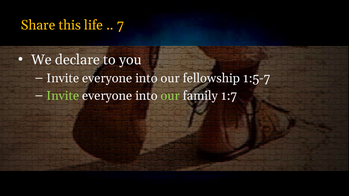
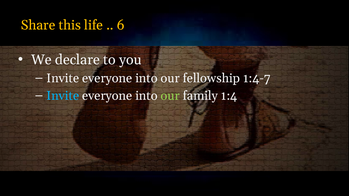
7: 7 -> 6 (121, 25)
1:5-7: 1:5-7 -> 1:4-7 (257, 78)
Invite colour: light green -> light blue (63, 96)
1:7: 1:7 -> 1:4 (229, 96)
